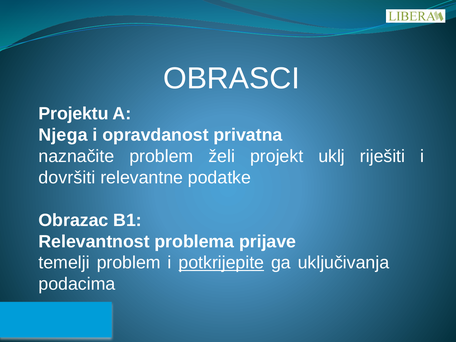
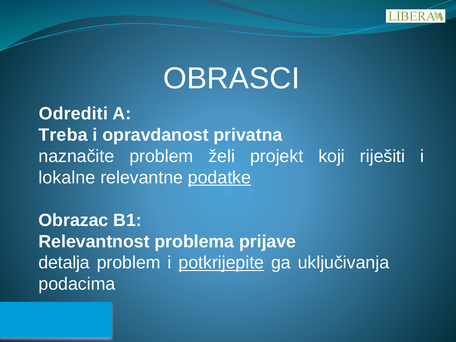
Projektu: Projektu -> Odrediti (73, 114)
Njega: Njega -> Treba (63, 135)
uklj: uklj -> koji (332, 156)
dovršiti: dovršiti -> lokalne (67, 178)
podatke underline: none -> present (219, 178)
temelji: temelji -> detalja (64, 263)
